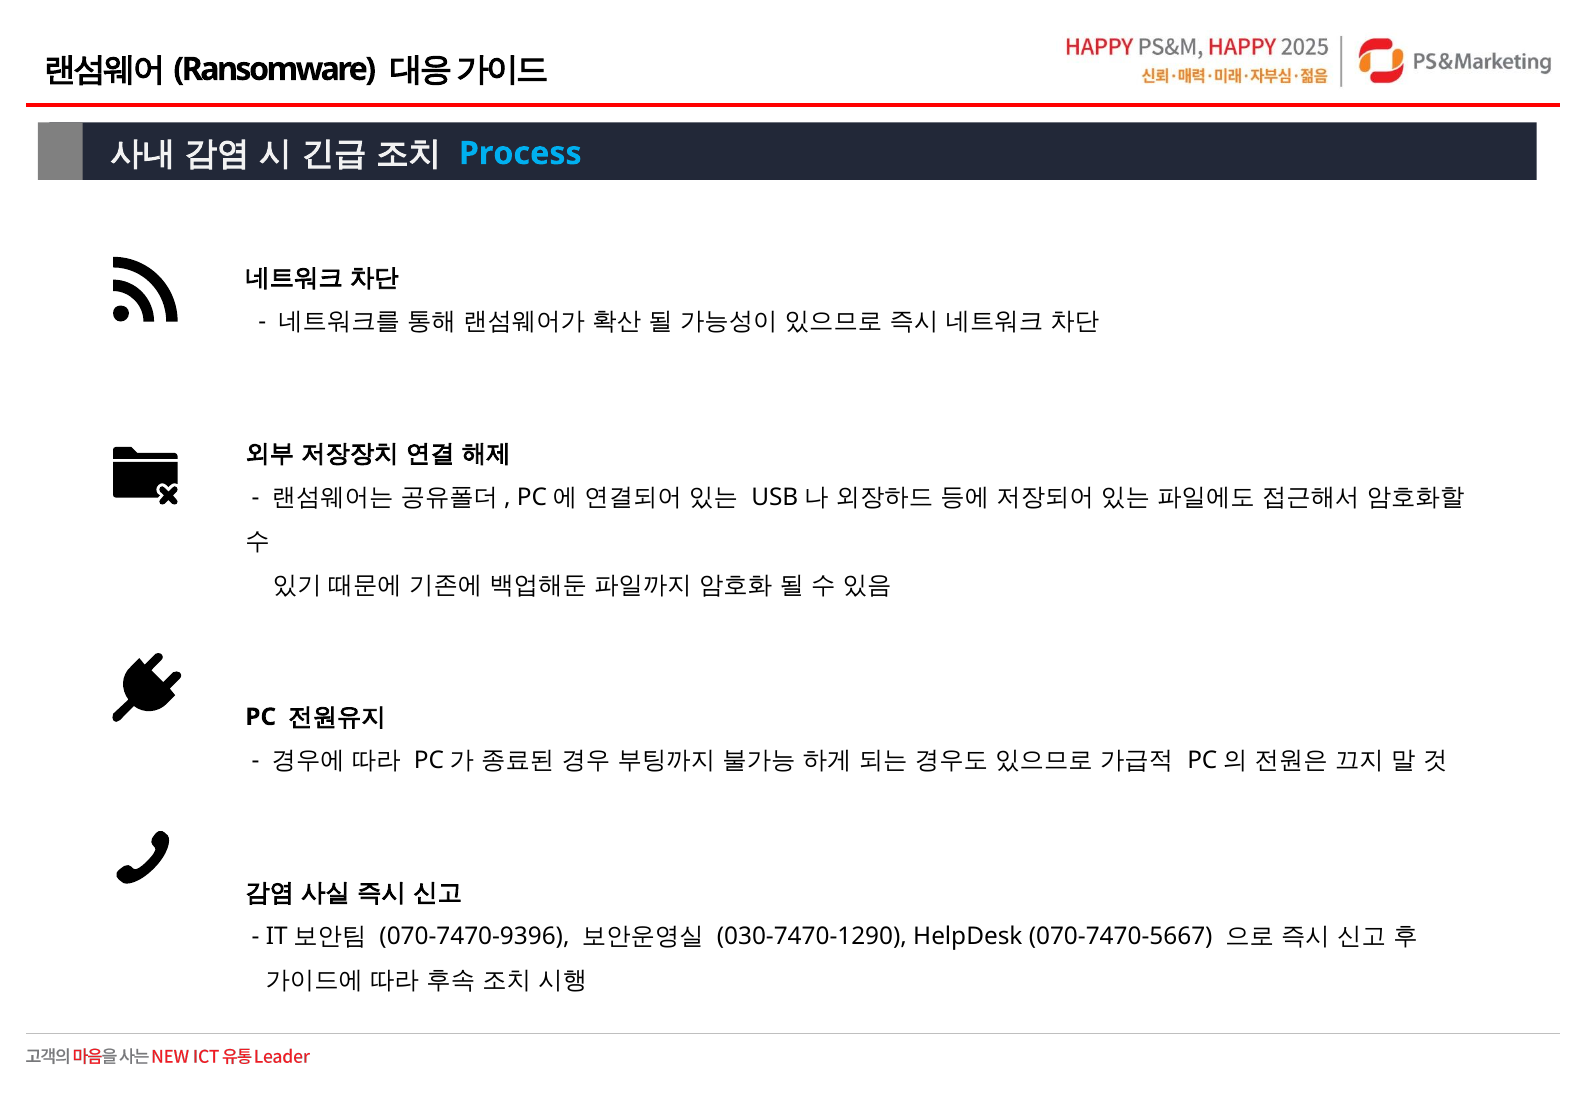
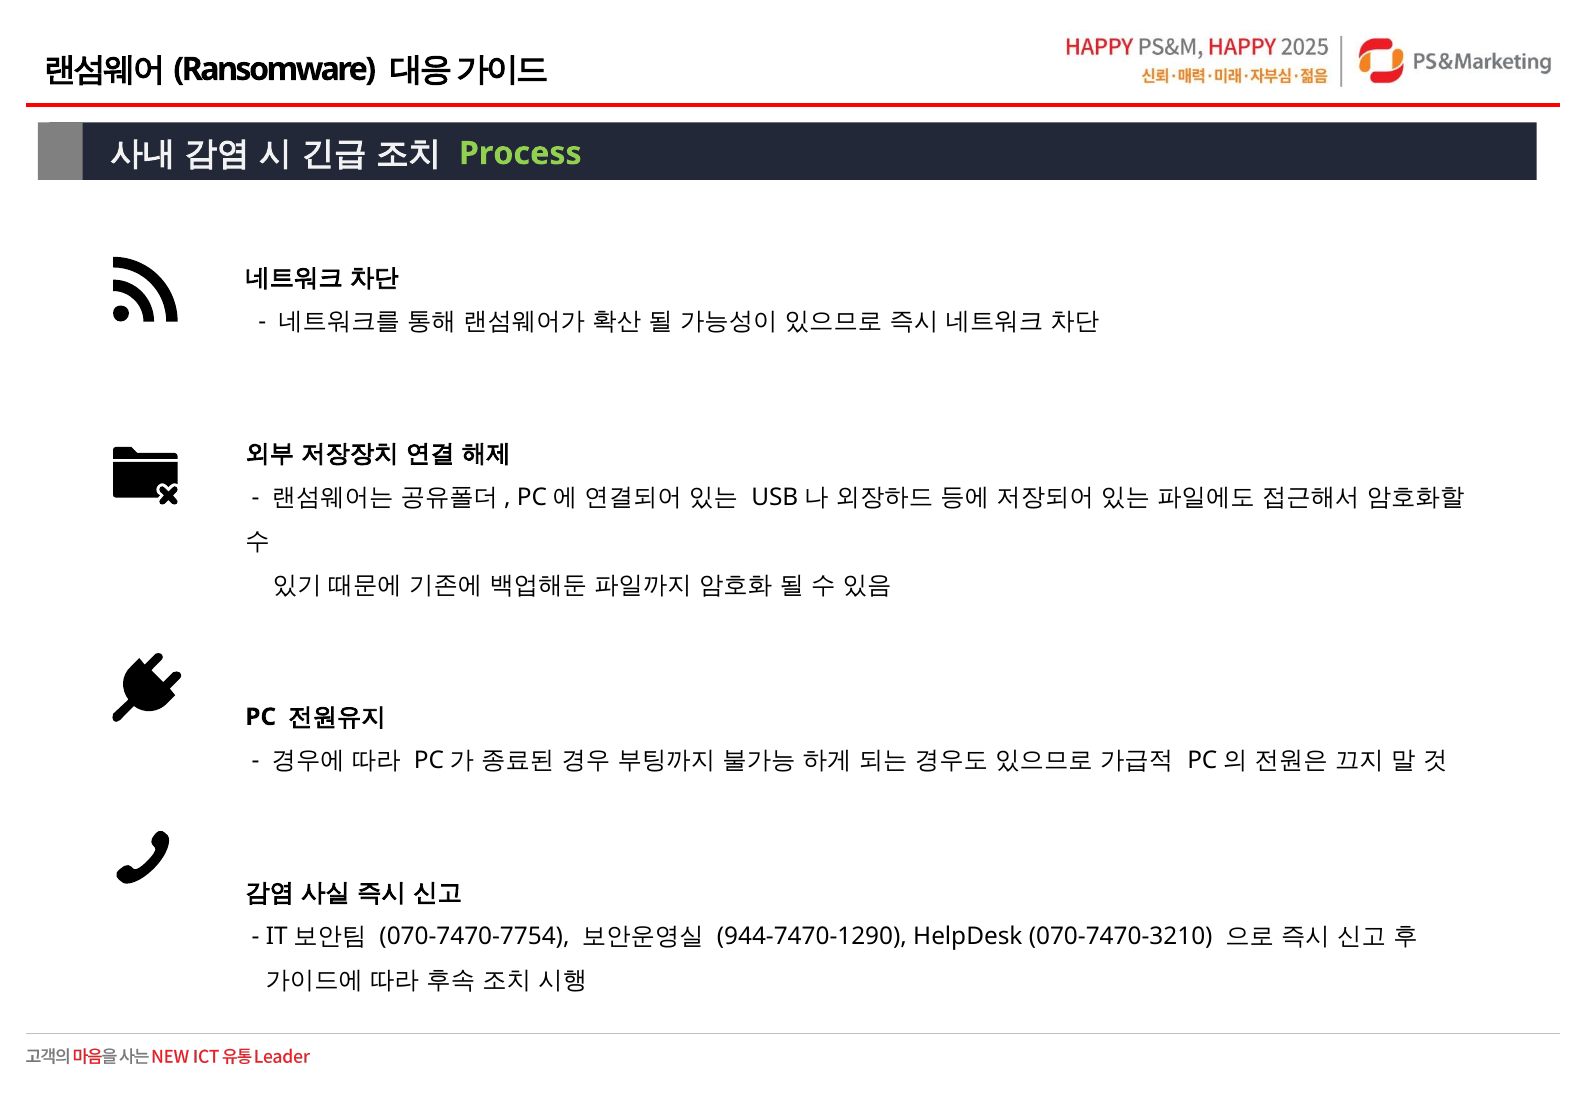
Process colour: light blue -> light green (520, 153)
070-7470-9396: 070-7470-9396 -> 070-7470-7754 (475, 937)
030-7470-1290: 030-7470-1290 -> 944-7470-1290 (812, 937)
070-7470-5667: 070-7470-5667 -> 070-7470-3210 (1121, 937)
